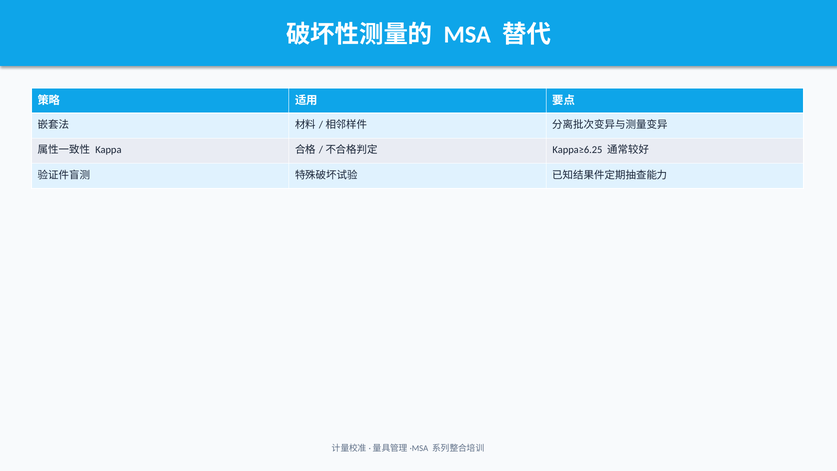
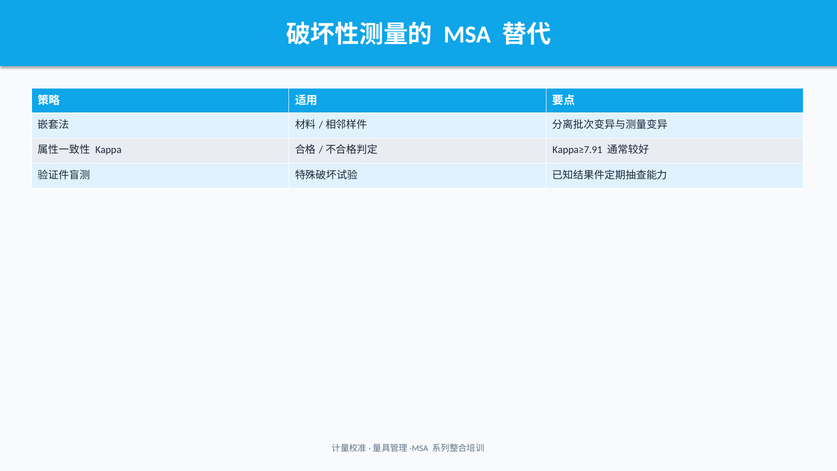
Kappa≥6.25: Kappa≥6.25 -> Kappa≥7.91 (577, 150)
